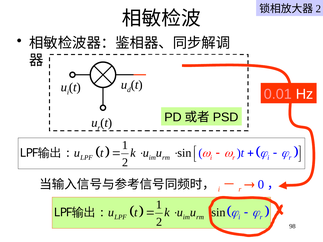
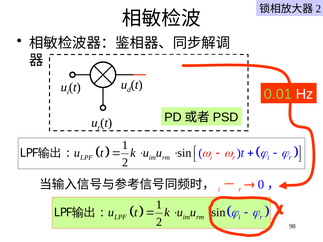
0.01 colour: pink -> light green (278, 94)
